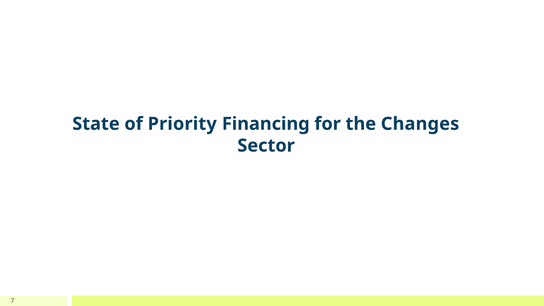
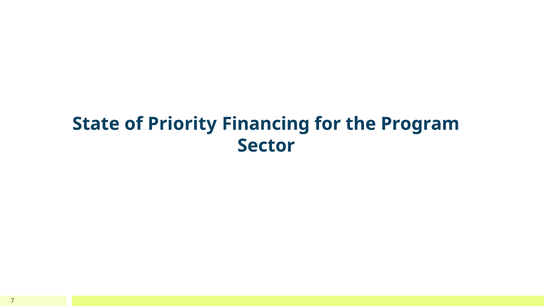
Changes: Changes -> Program (420, 124)
